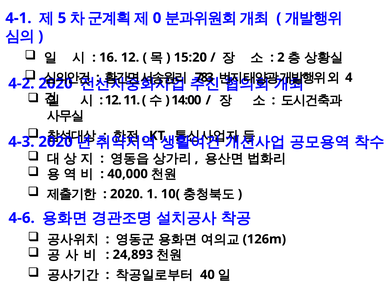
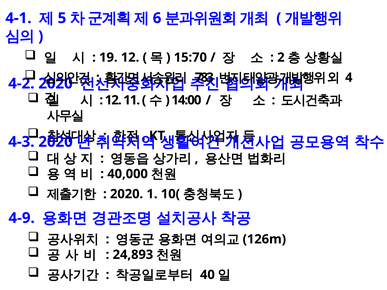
0: 0 -> 6 (157, 18)
16: 16 -> 19 (108, 57)
15:20: 15:20 -> 15:70 (190, 57)
4-6: 4-6 -> 4-9 (22, 218)
